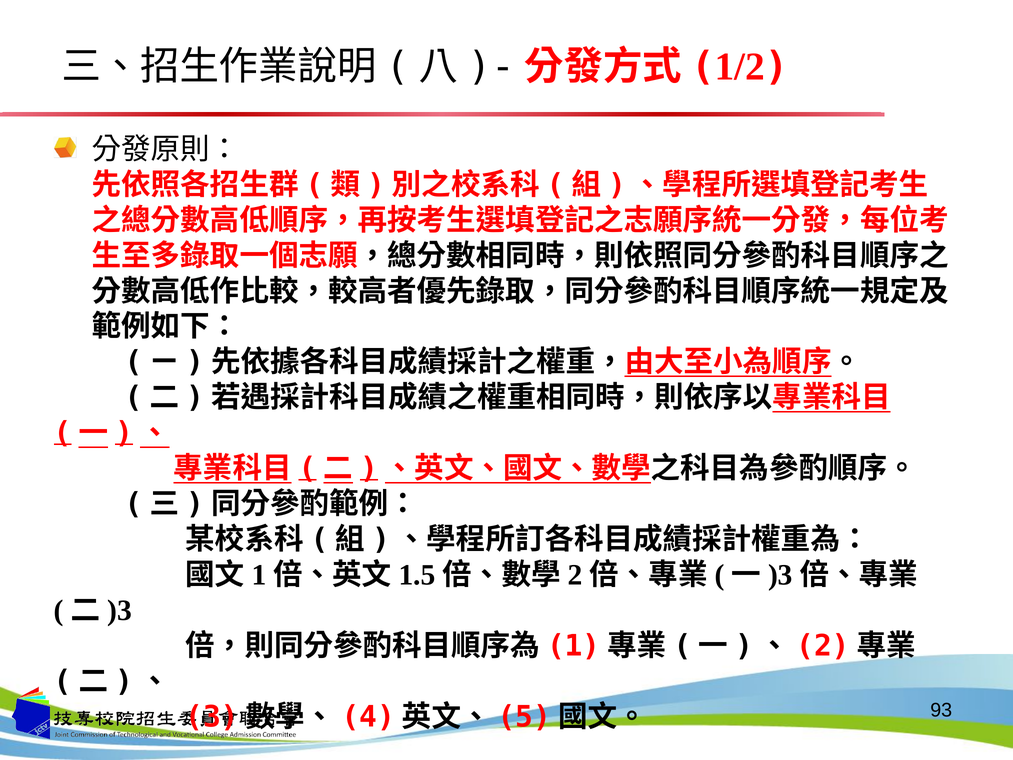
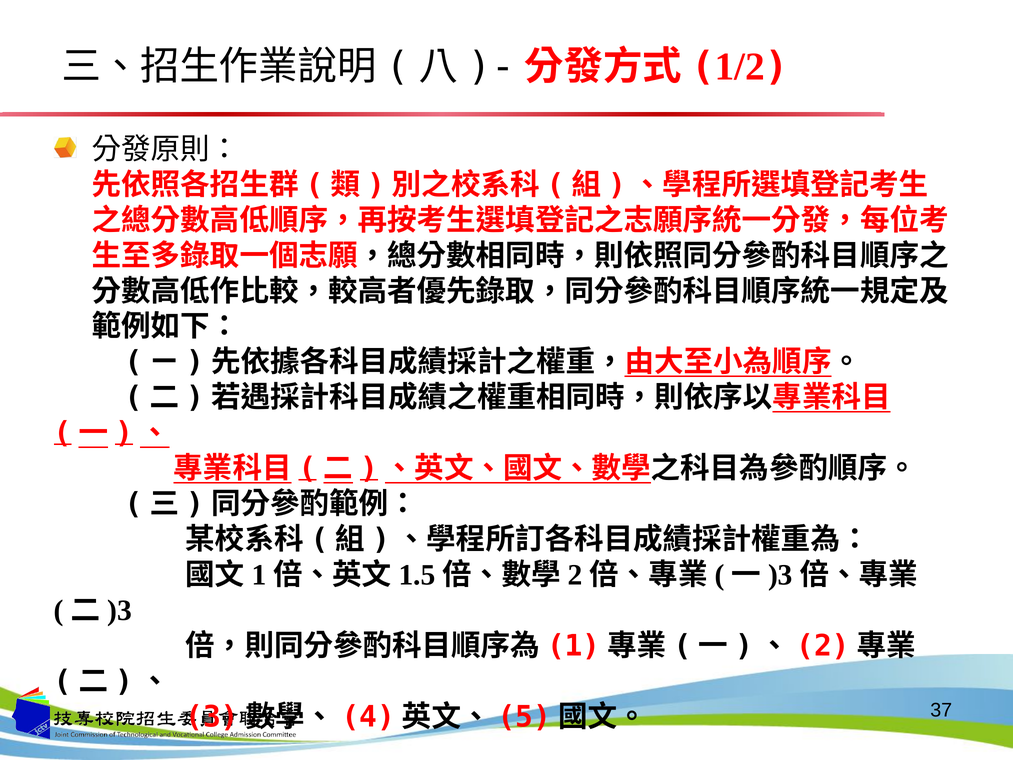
93: 93 -> 37 (941, 710)
